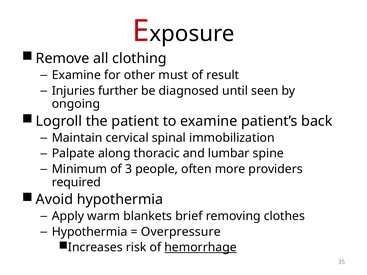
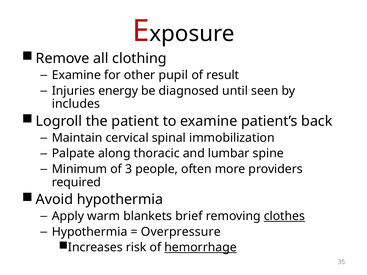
must: must -> pupil (173, 75)
further: further -> energy (118, 91)
ongoing: ongoing -> includes (76, 104)
clothes underline: none -> present (284, 216)
